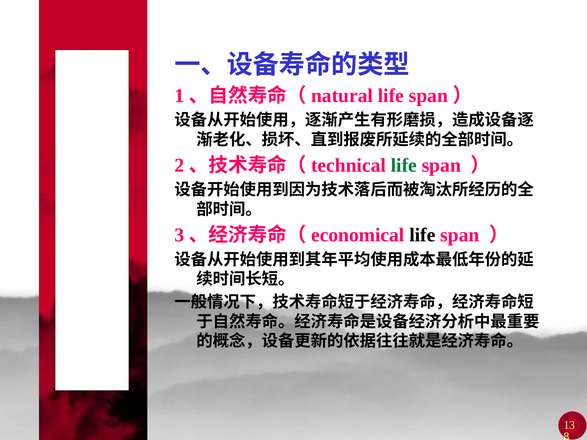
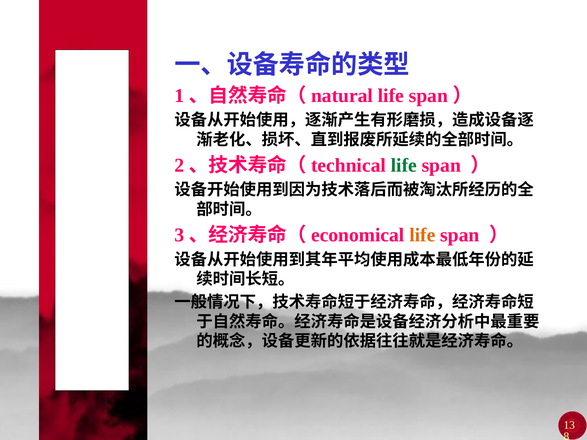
life colour: black -> orange (422, 235)
